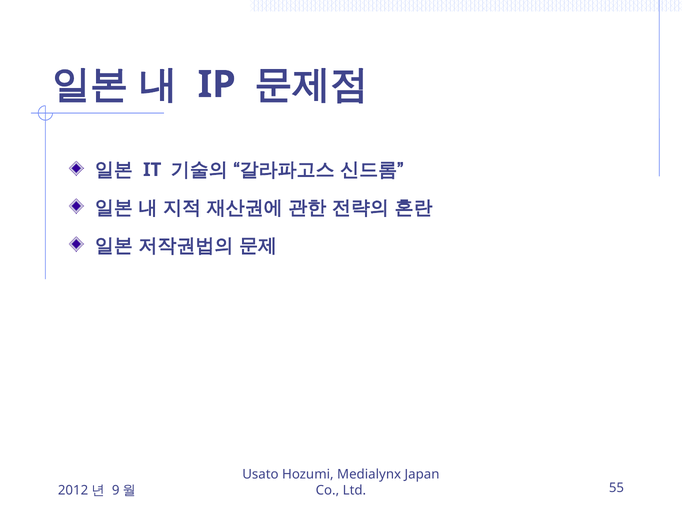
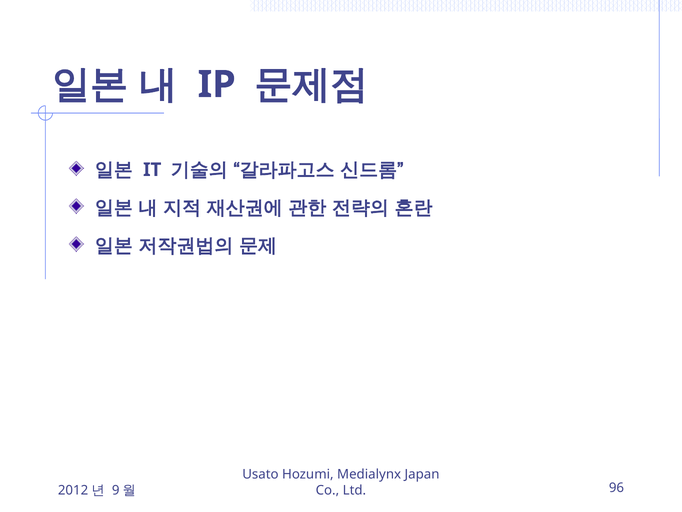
55: 55 -> 96 (616, 488)
